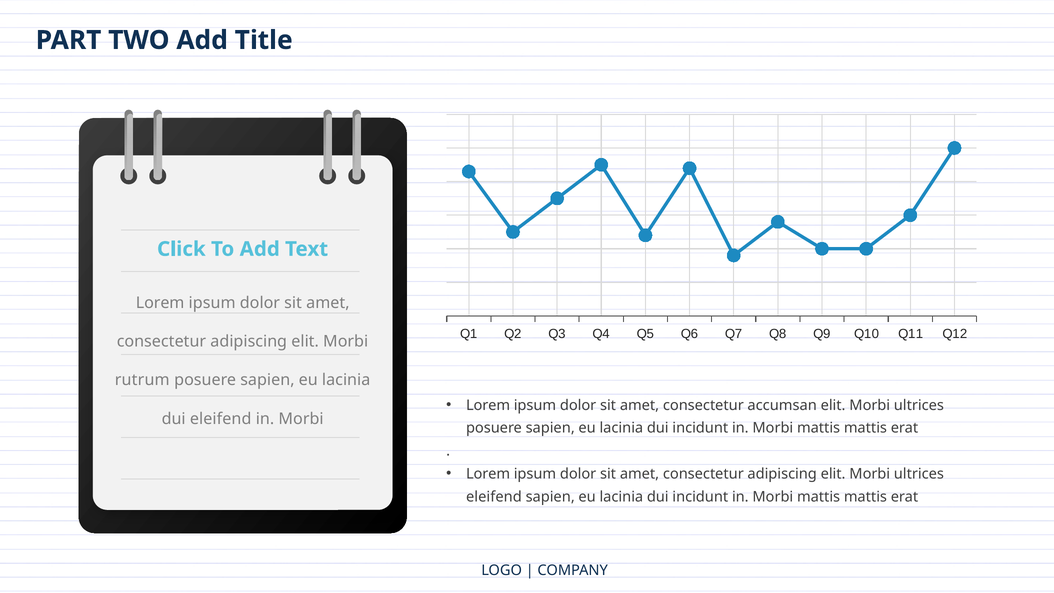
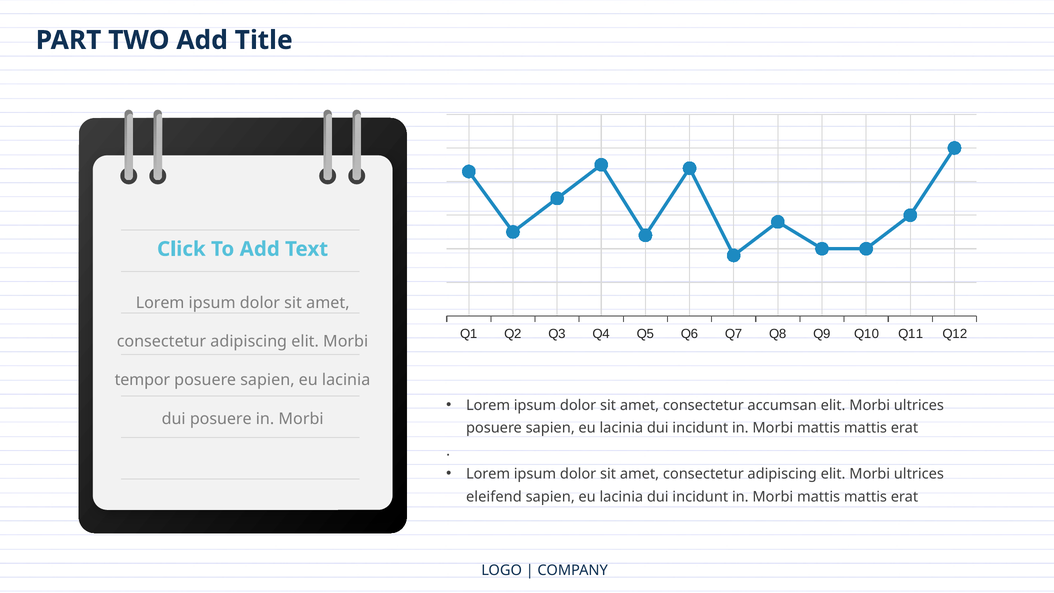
rutrum: rutrum -> tempor (142, 380)
dui eleifend: eleifend -> posuere (221, 419)
